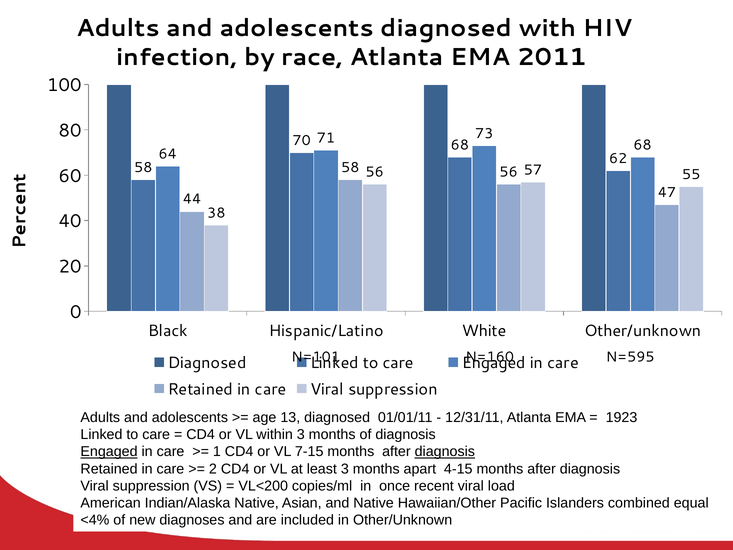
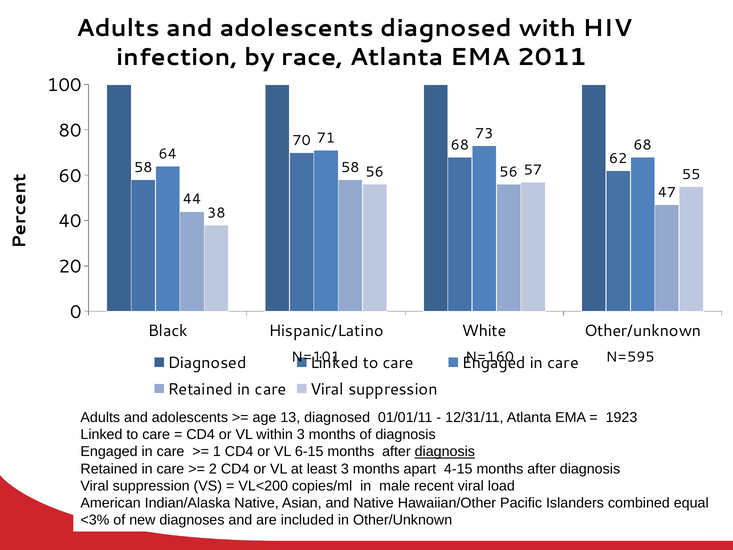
Engaged underline: present -> none (109, 452)
7-15: 7-15 -> 6-15 (309, 452)
once: once -> male (395, 486)
<4%: <4% -> <3% (95, 520)
